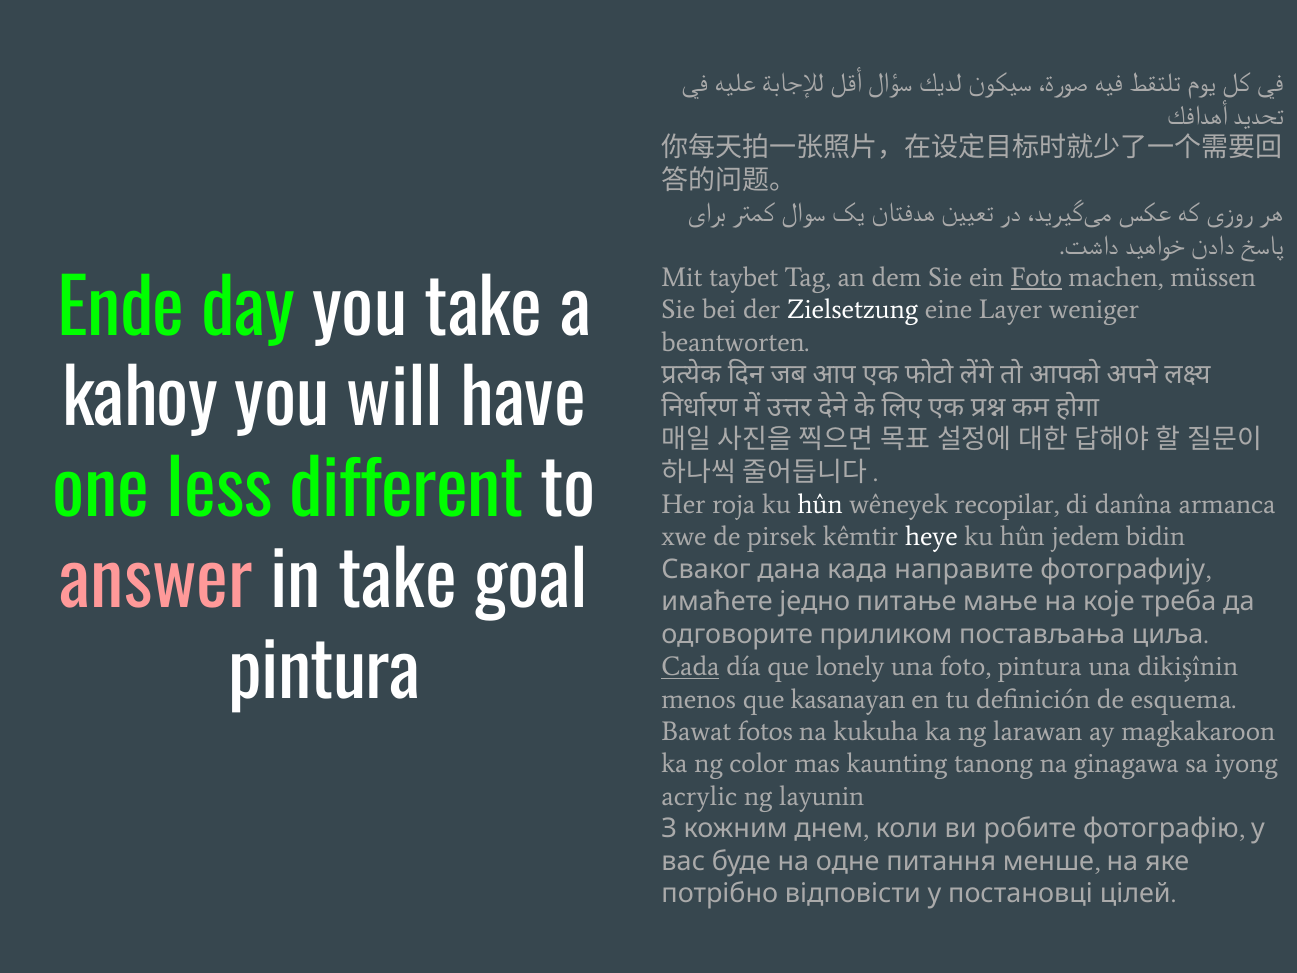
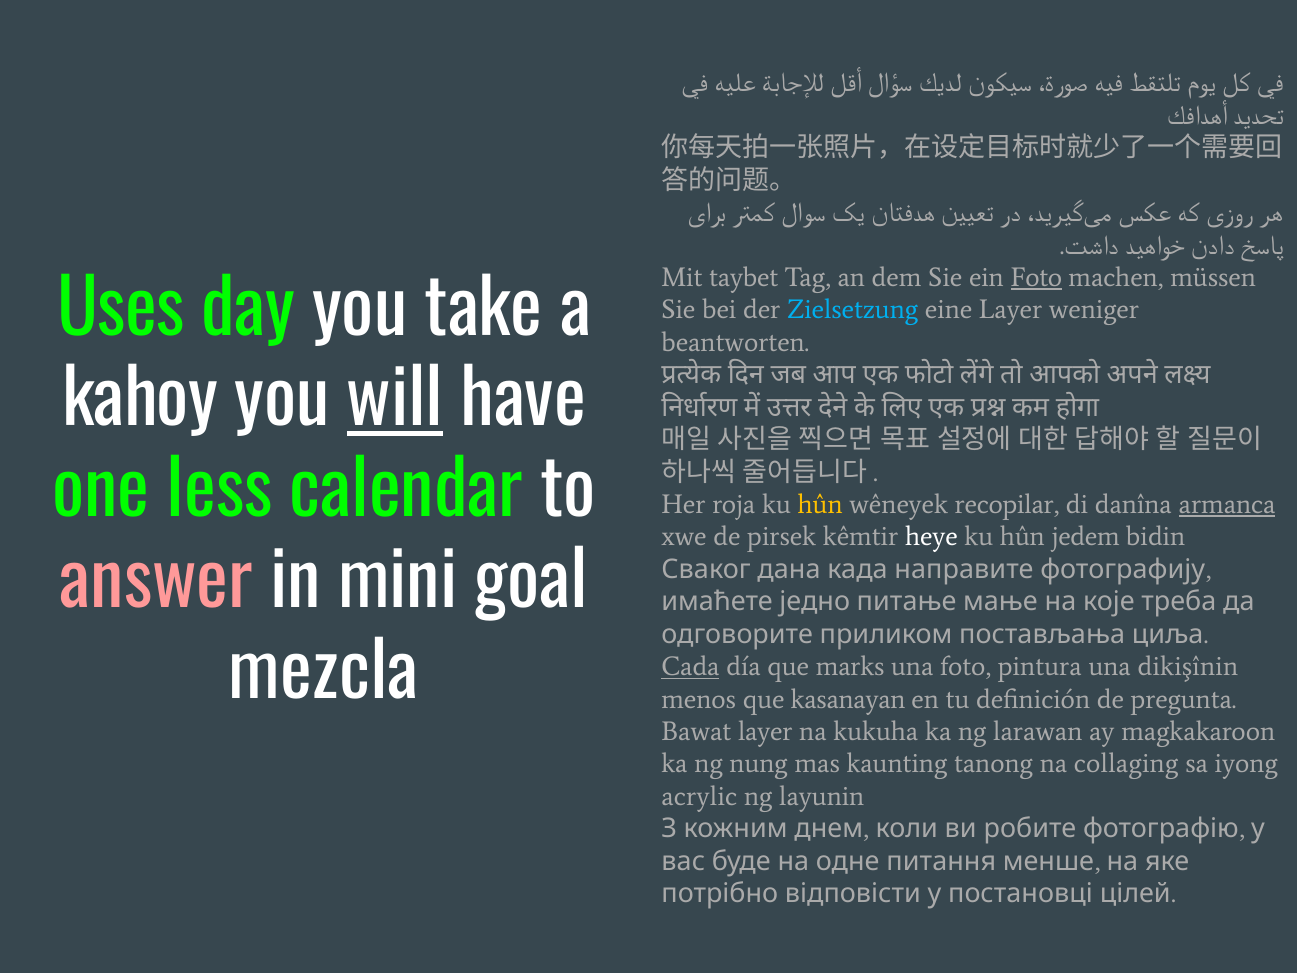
Ende: Ende -> Uses (121, 310)
Zielsetzung colour: white -> light blue (853, 310)
will underline: none -> present (395, 401)
different: different -> calendar (406, 492)
hûn colour: white -> yellow (820, 504)
armanca underline: none -> present (1227, 504)
in take: take -> mini (398, 582)
pintura: pintura -> mezcla (324, 673)
lonely: lonely -> marks (850, 667)
esquema: esquema -> pregunta (1183, 699)
Bawat fotos: fotos -> layer (765, 731)
color: color -> nung (759, 764)
ginagawa: ginagawa -> collaging (1126, 764)
